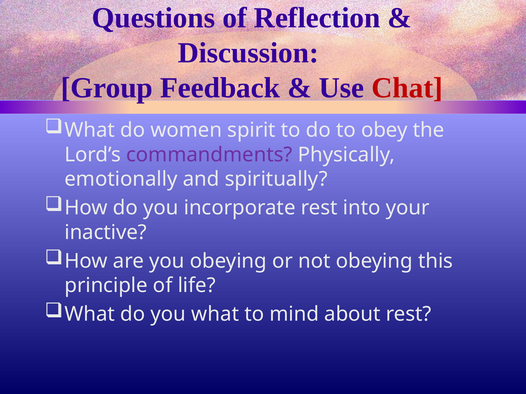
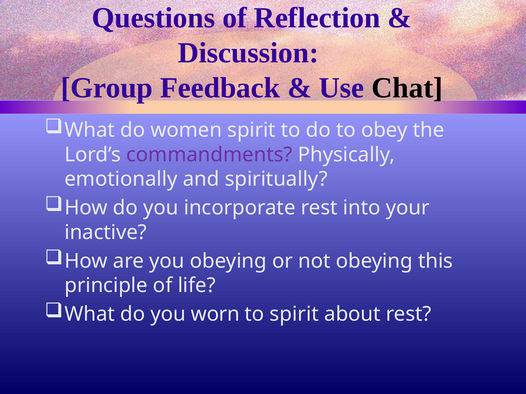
Chat colour: red -> black (407, 88)
you what: what -> worn (215, 315)
to mind: mind -> spirit (294, 315)
